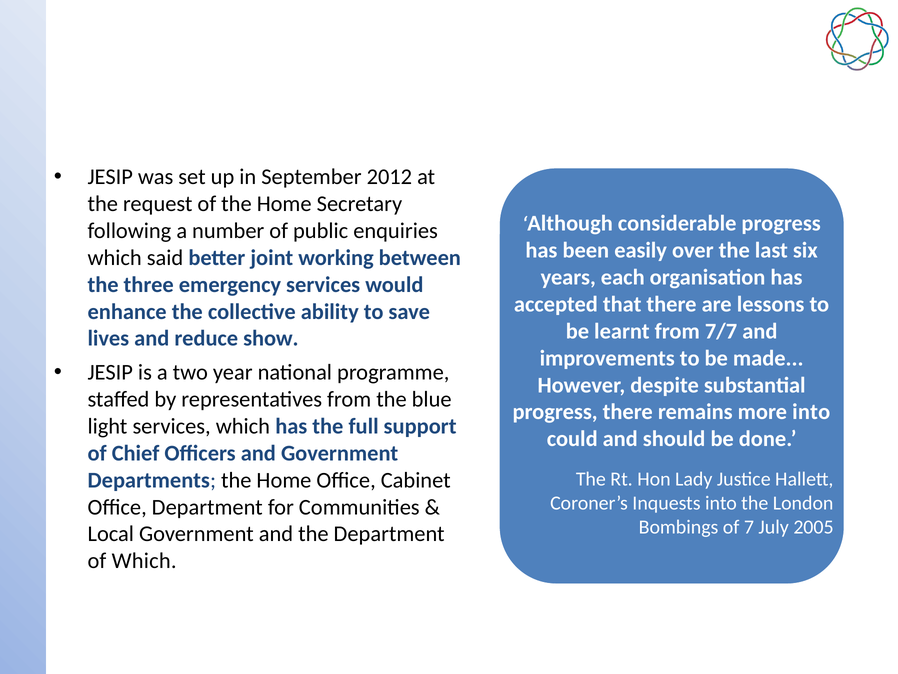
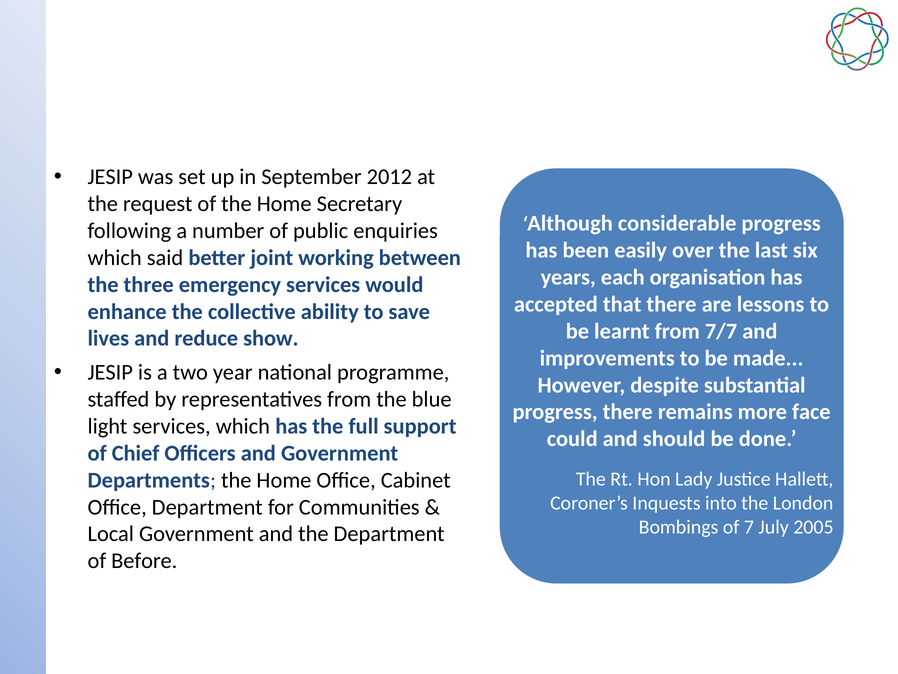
more into: into -> face (811, 412)
of Which: Which -> Before (144, 561)
